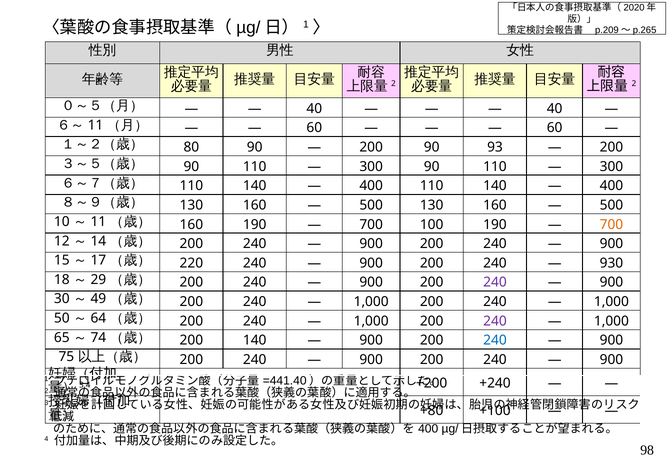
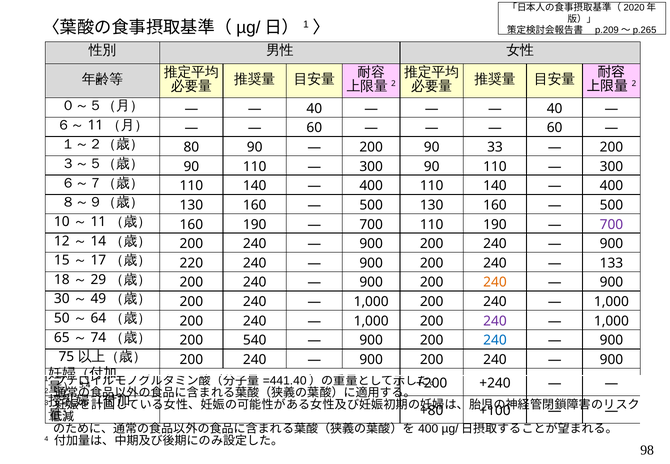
93: 93 -> 33 (495, 147)
700 100: 100 -> 110 (432, 224)
700 colour: orange -> purple (611, 224)
930: 930 -> 133 (611, 263)
240 colour: purple -> orange (495, 282)
200 140: 140 -> 540 (255, 340)
